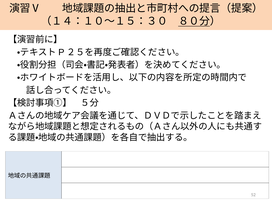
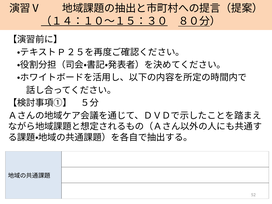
（１４：１０～１５：３０ underline: none -> present (104, 21)
